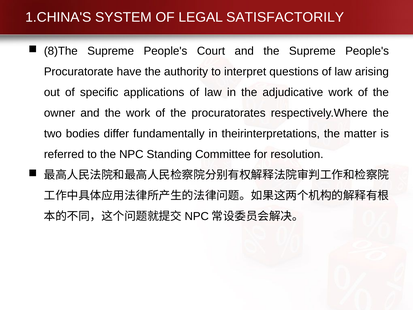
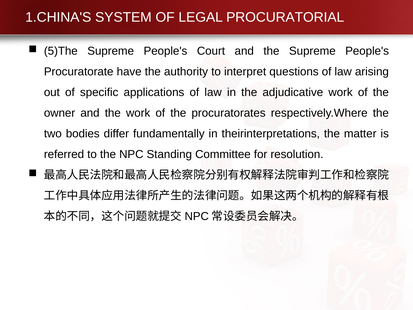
SATISFACTORILY: SATISFACTORILY -> PROCURATORIAL (285, 17)
8)The: 8)The -> 5)The (61, 51)
